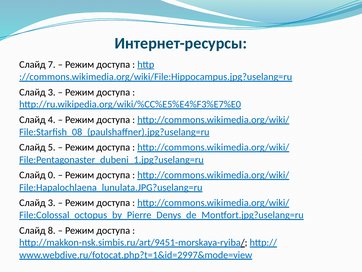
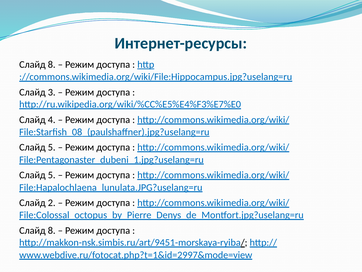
7: 7 -> 8 (52, 64)
0: 0 -> 5 (52, 175)
3: 3 -> 2 (52, 202)
